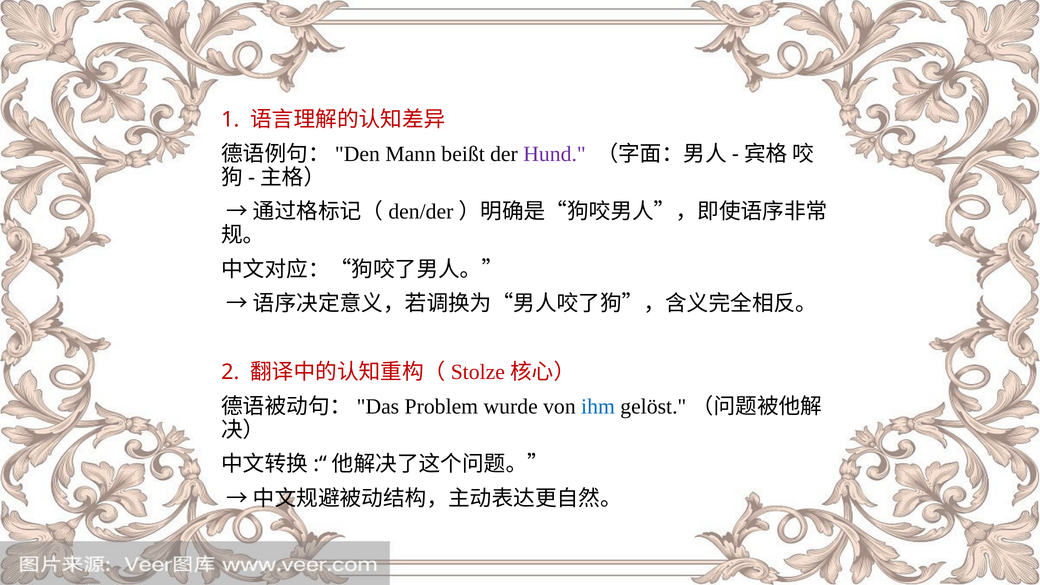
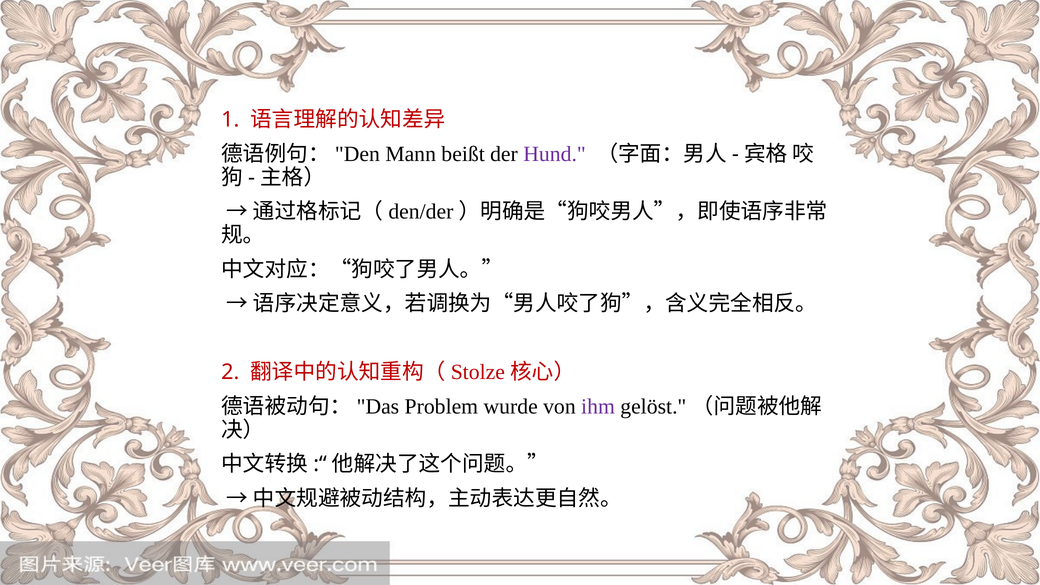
ihm colour: blue -> purple (598, 406)
